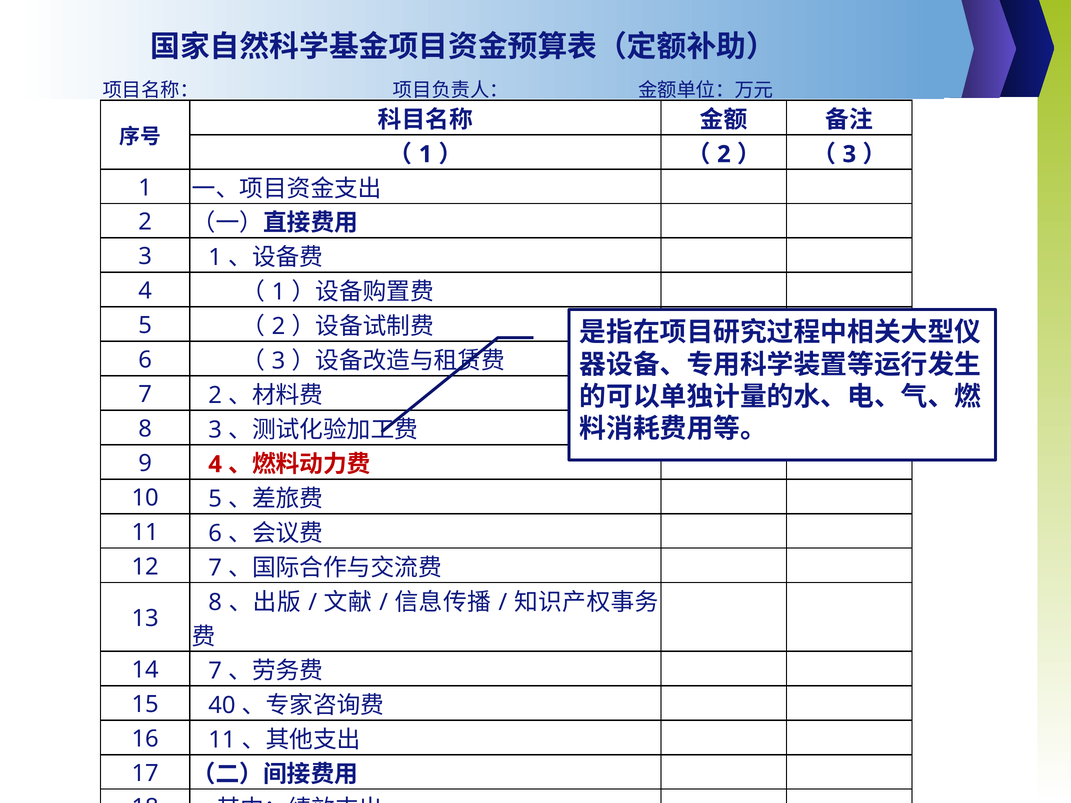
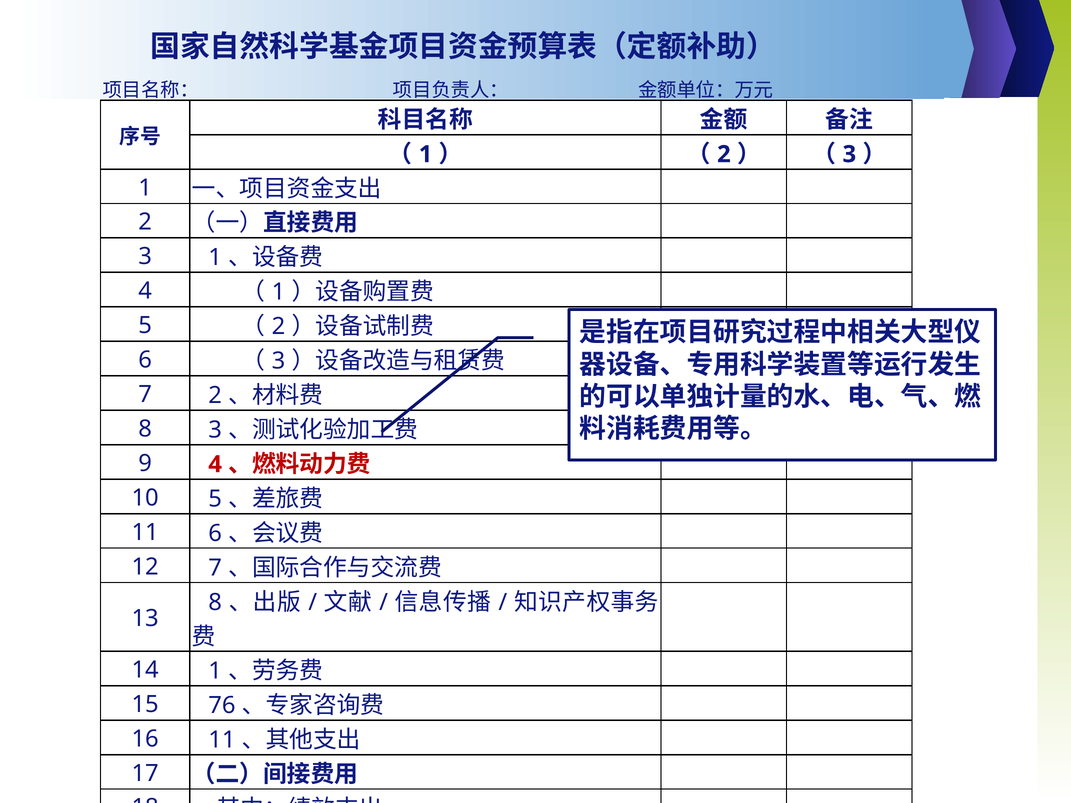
14 7: 7 -> 1 (215, 671)
40: 40 -> 76 (222, 706)
